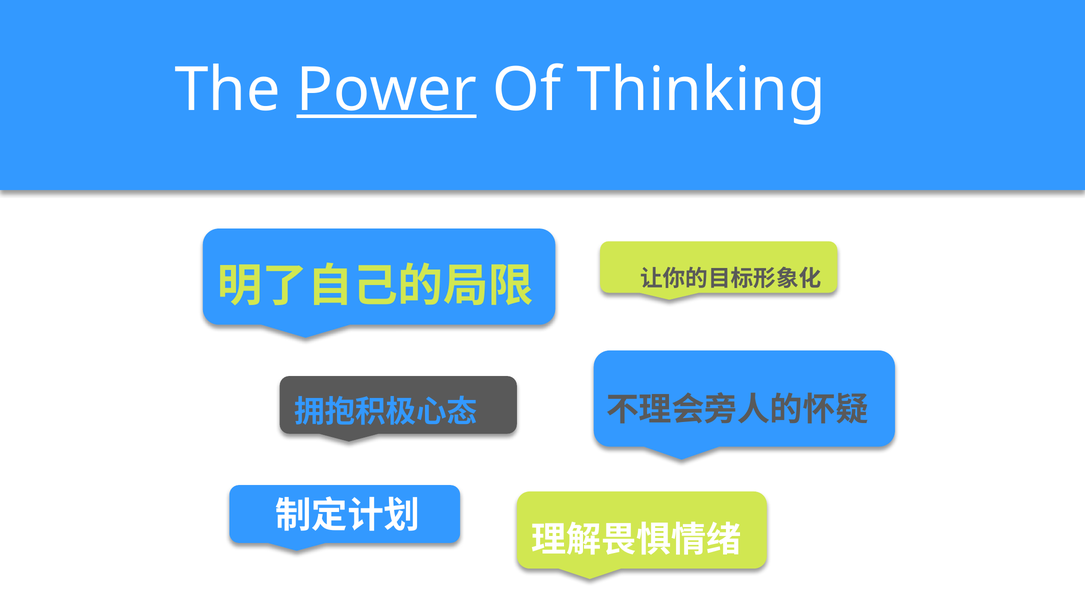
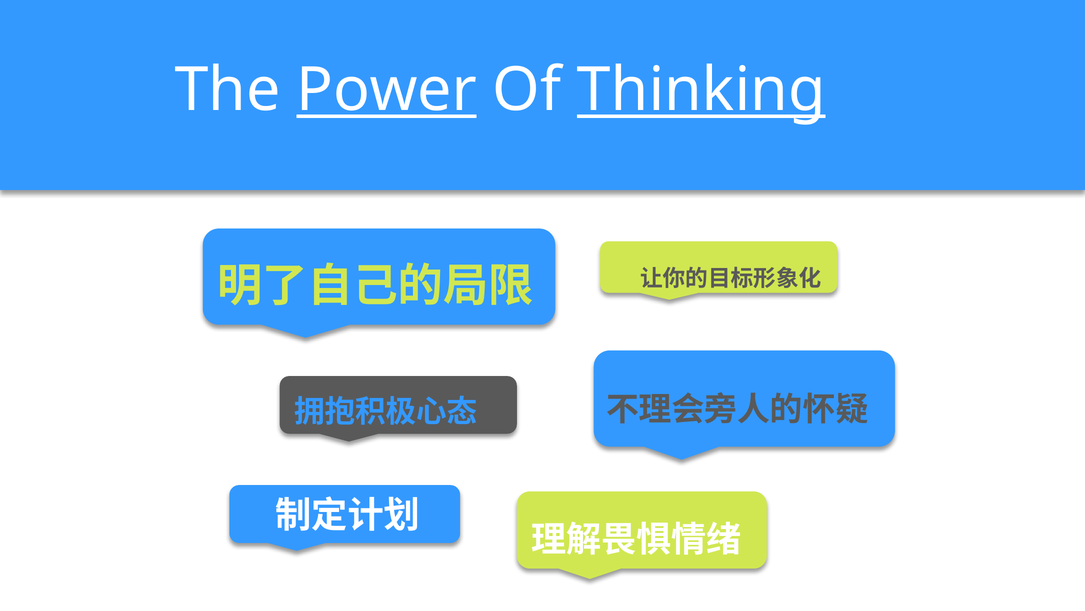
Thinking underline: none -> present (701, 90)
